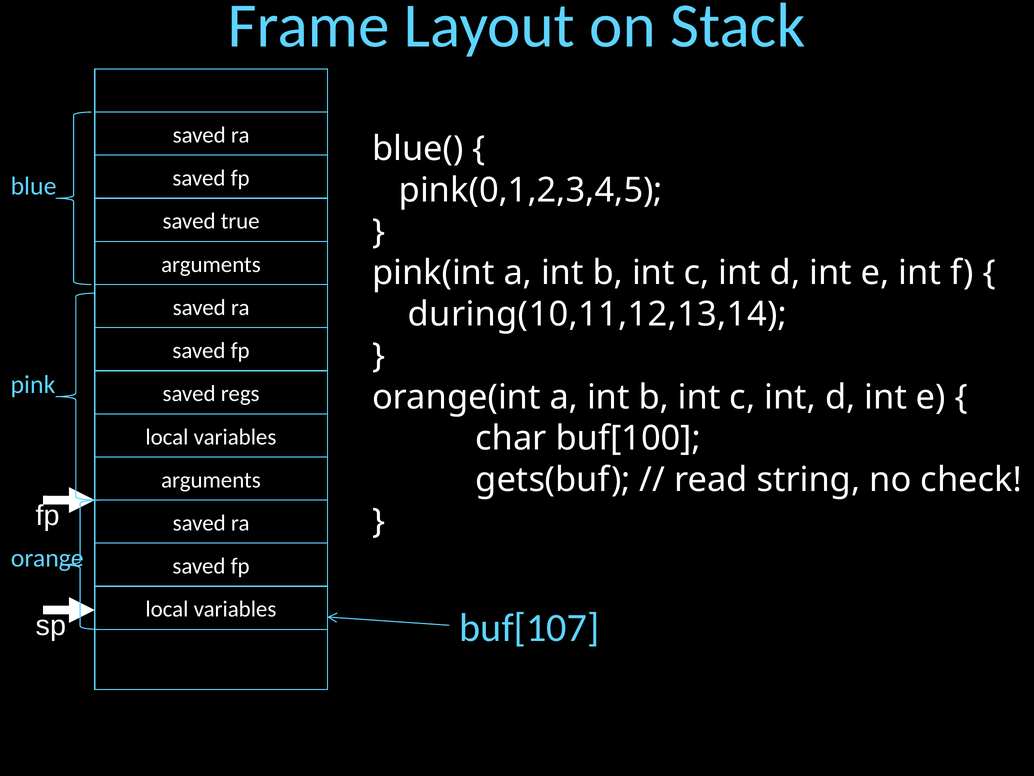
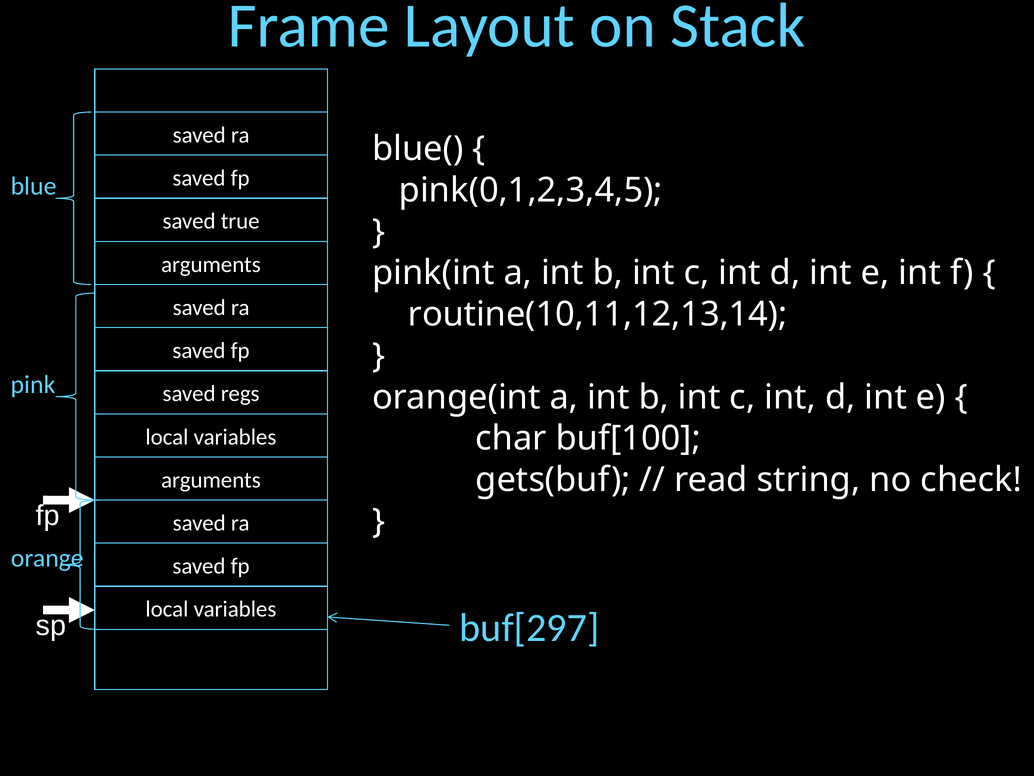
during(10,11,12,13,14: during(10,11,12,13,14 -> routine(10,11,12,13,14 (598, 314)
buf[107: buf[107 -> buf[297 (529, 628)
